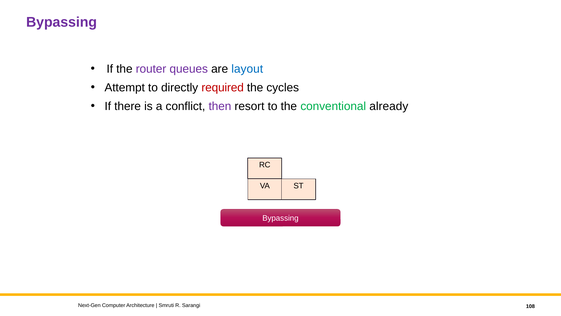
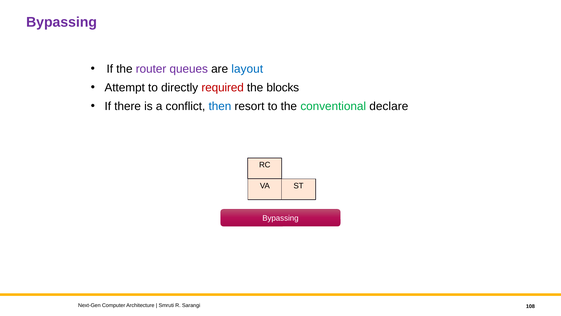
cycles: cycles -> blocks (283, 88)
then colour: purple -> blue (220, 106)
already: already -> declare (389, 106)
